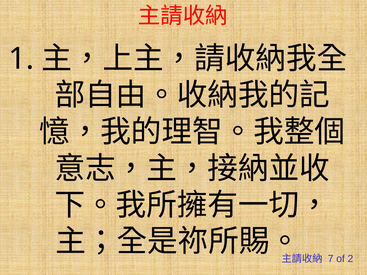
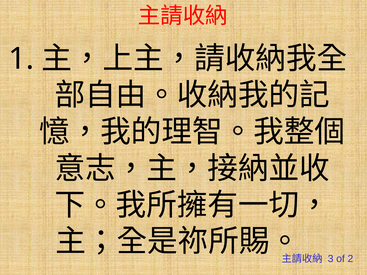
7: 7 -> 3 (331, 259)
